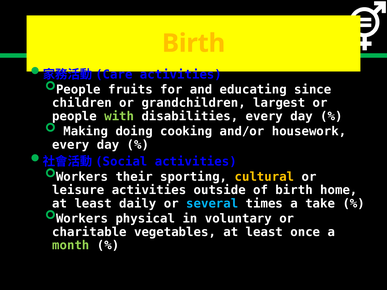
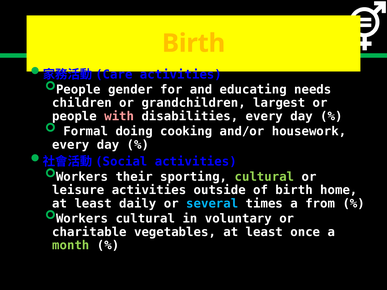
fruits: fruits -> gender (130, 90)
since: since -> needs (313, 90)
with colour: light green -> pink (119, 116)
Making: Making -> Formal (86, 131)
cultural colour: yellow -> light green (264, 177)
take: take -> from (320, 204)
Workers physical: physical -> cultural (145, 219)
